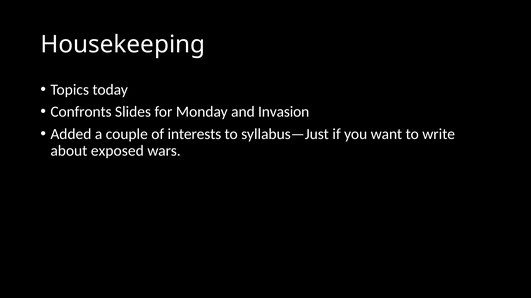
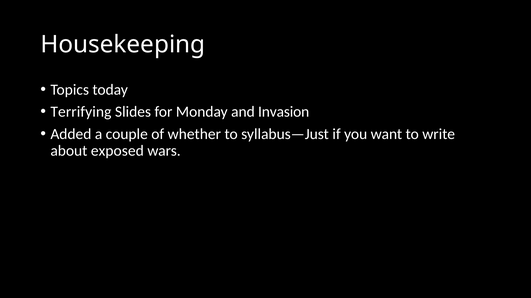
Confronts: Confronts -> Terrifying (81, 112)
interests: interests -> whether (194, 134)
